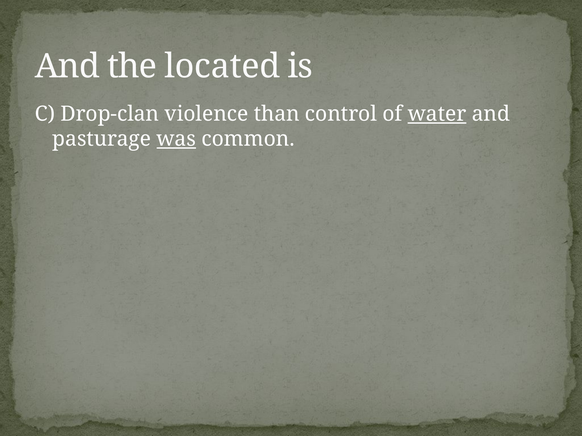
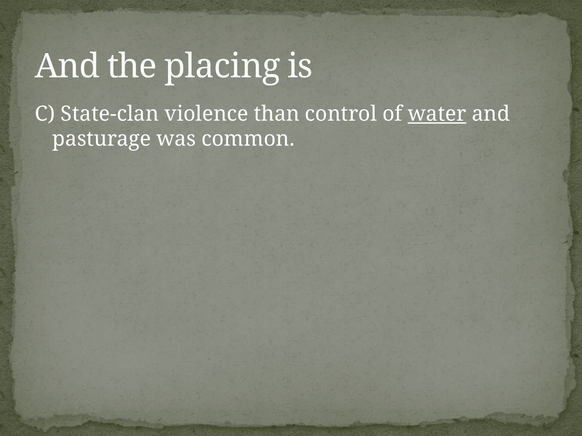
located: located -> placing (222, 66)
Drop-clan: Drop-clan -> State-clan (110, 114)
was underline: present -> none (176, 139)
